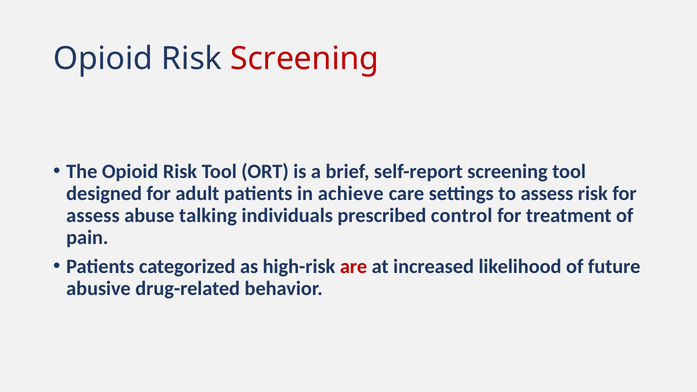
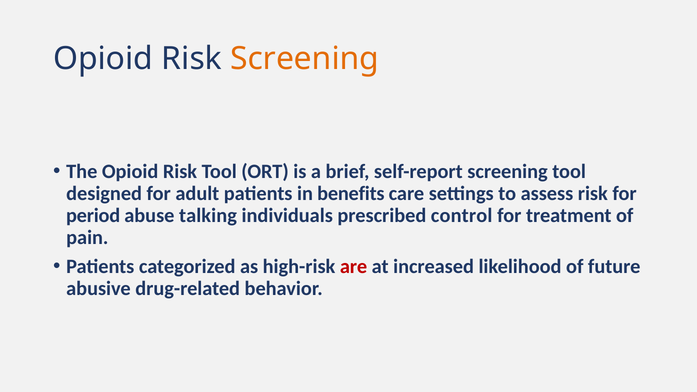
Screening colour: red -> orange (305, 59)
achieve: achieve -> benefits (351, 193)
assess: assess -> period (93, 215)
